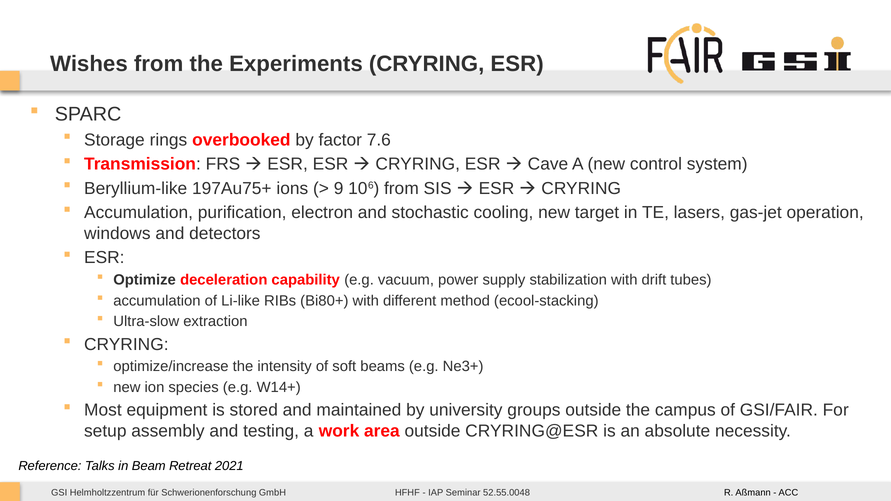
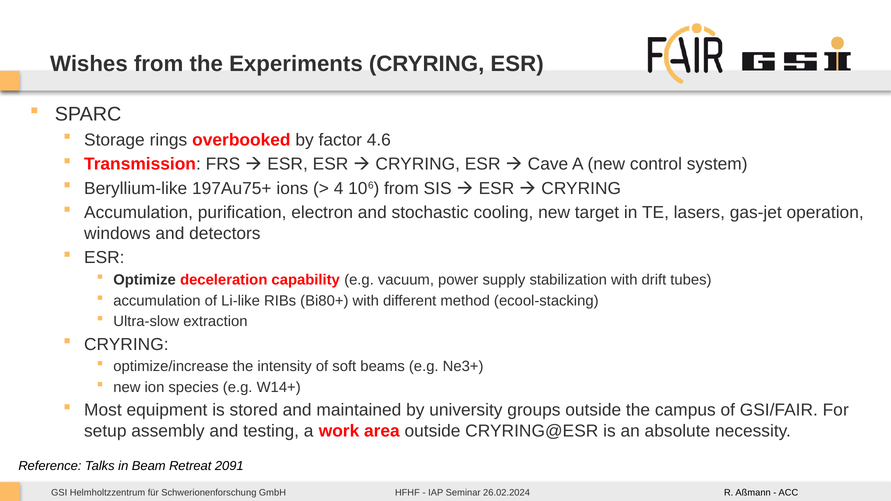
7.6: 7.6 -> 4.6 (379, 140)
9: 9 -> 4 (339, 188)
2021: 2021 -> 2091 (229, 466)
52.55.0048: 52.55.0048 -> 26.02.2024 (507, 493)
